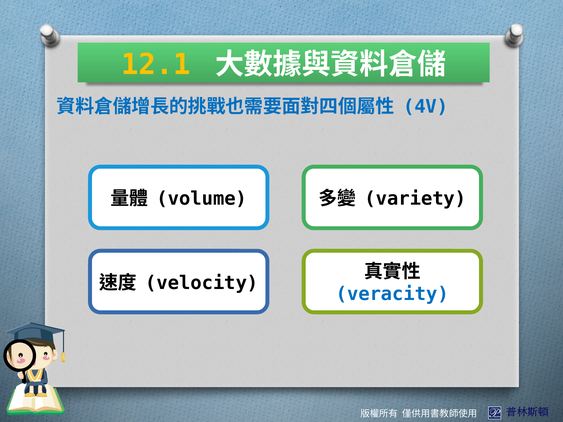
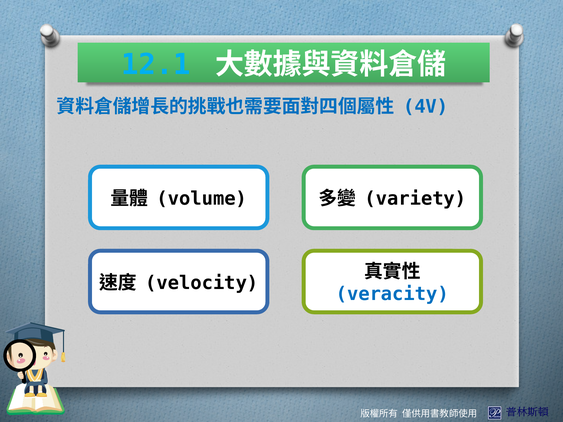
12.1 colour: yellow -> light blue (156, 65)
